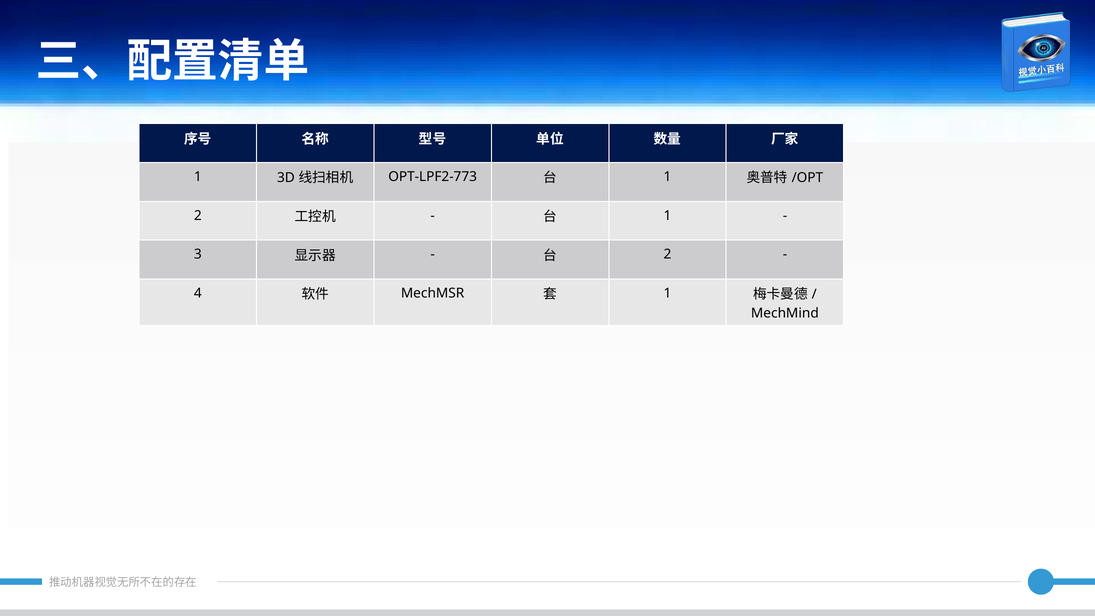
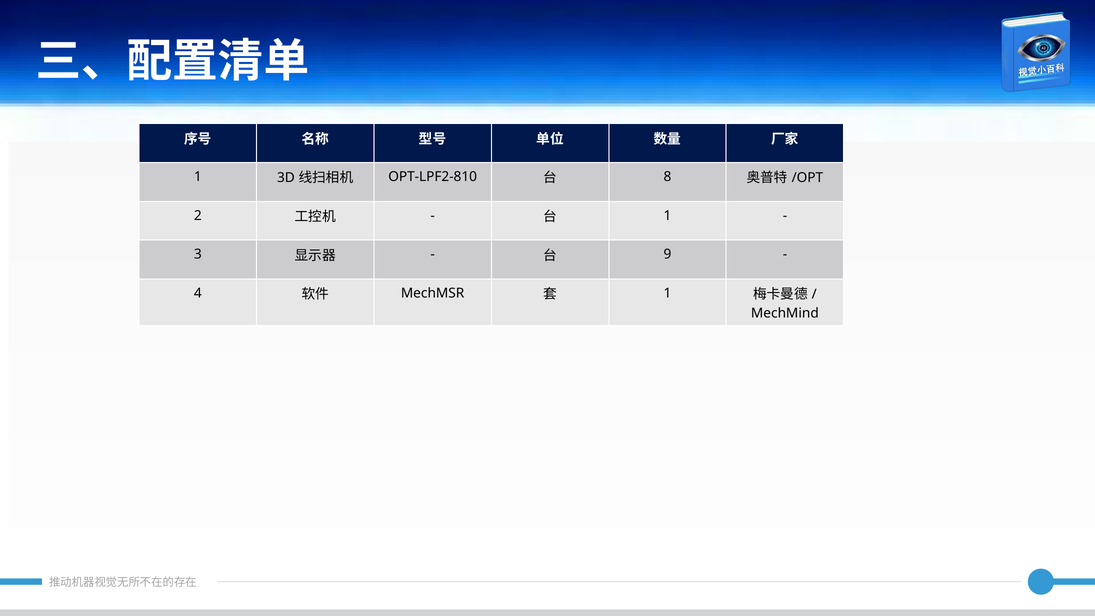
OPT-LPF2-773: OPT-LPF2-773 -> OPT-LPF2-810 (433, 177)
1: 1 -> 8 (668, 177)
2: 2 -> 9 (668, 254)
